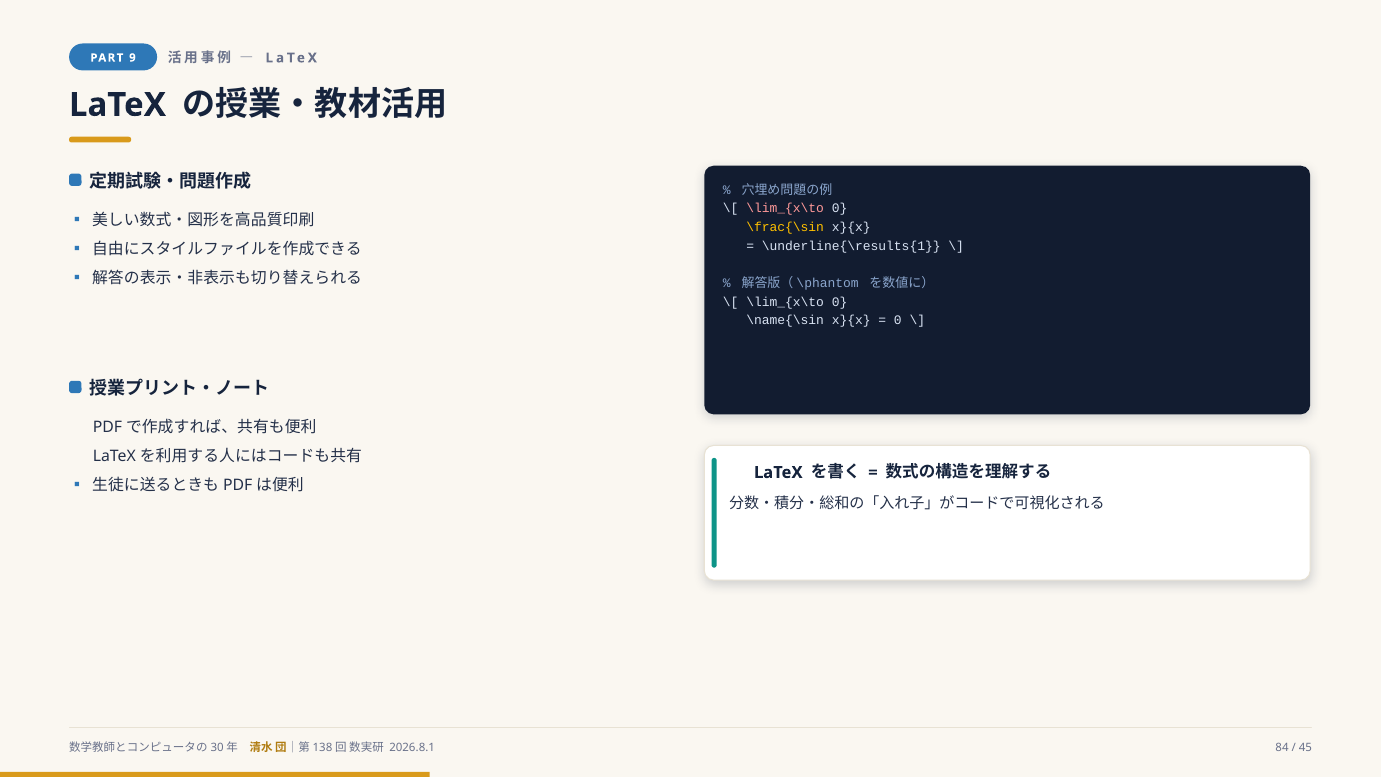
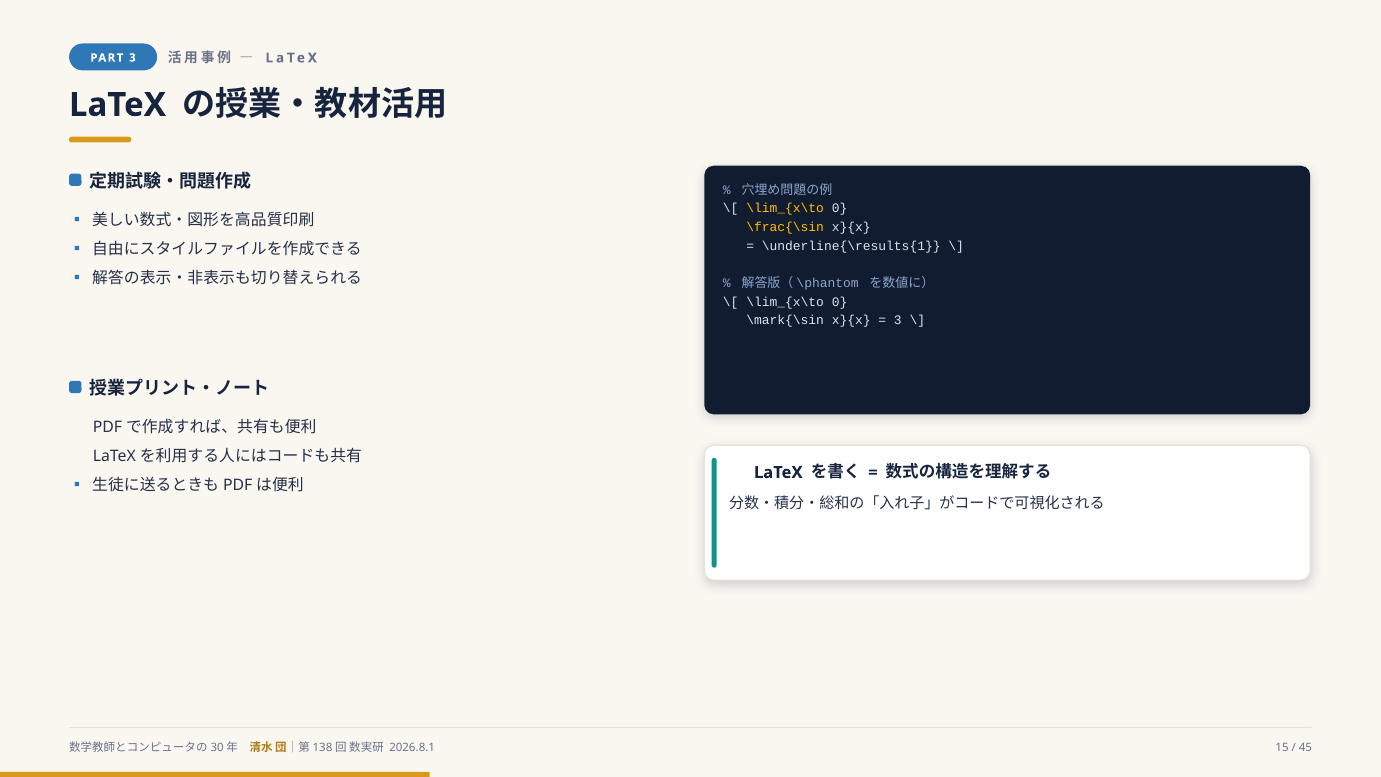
PART 9: 9 -> 3 (132, 58)
\lim_{x\to colour: pink -> yellow (785, 209)
\name{\sin: \name{\sin -> \mark{\sin (785, 321)
0: 0 -> 3 (898, 321)
84: 84 -> 15 (1282, 748)
